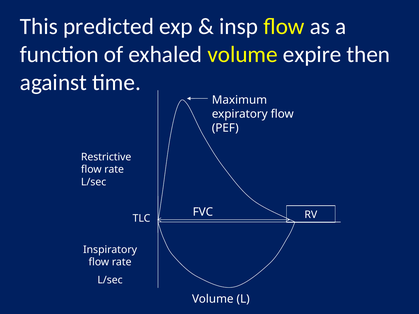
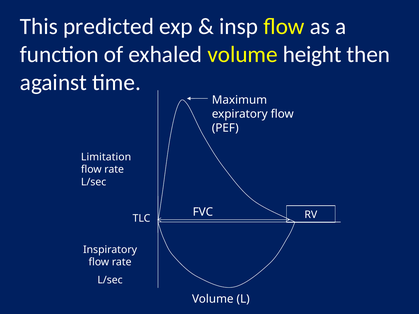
expire: expire -> height (312, 55)
Restrictive: Restrictive -> Limitation (106, 157)
